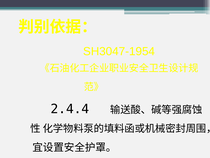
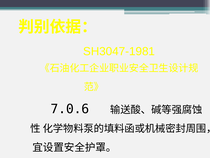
SH3047-1954: SH3047-1954 -> SH3047-1981 (119, 51)
2.4.4: 2.4.4 -> 7.0.6 (70, 109)
